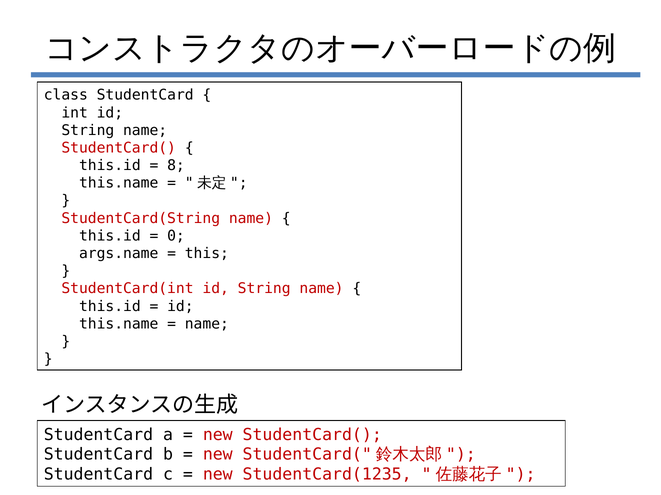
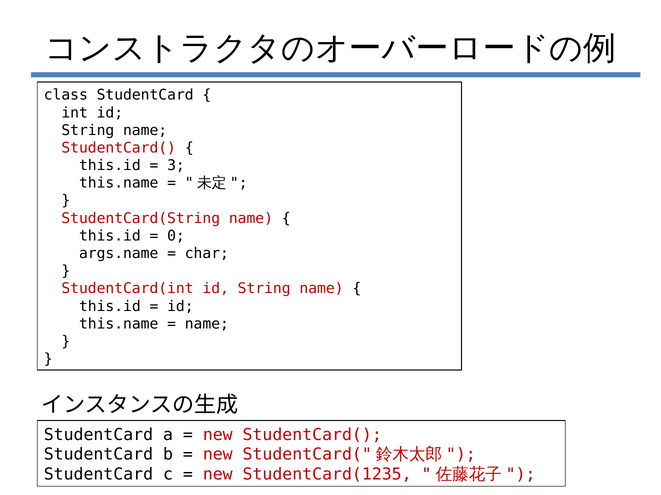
8: 8 -> 3 (176, 166)
this: this -> char (207, 254)
